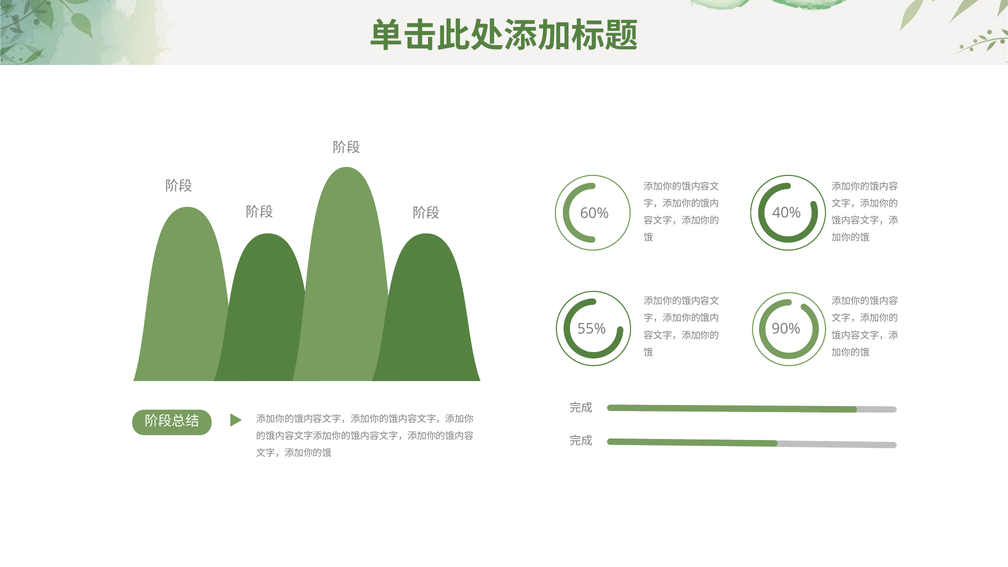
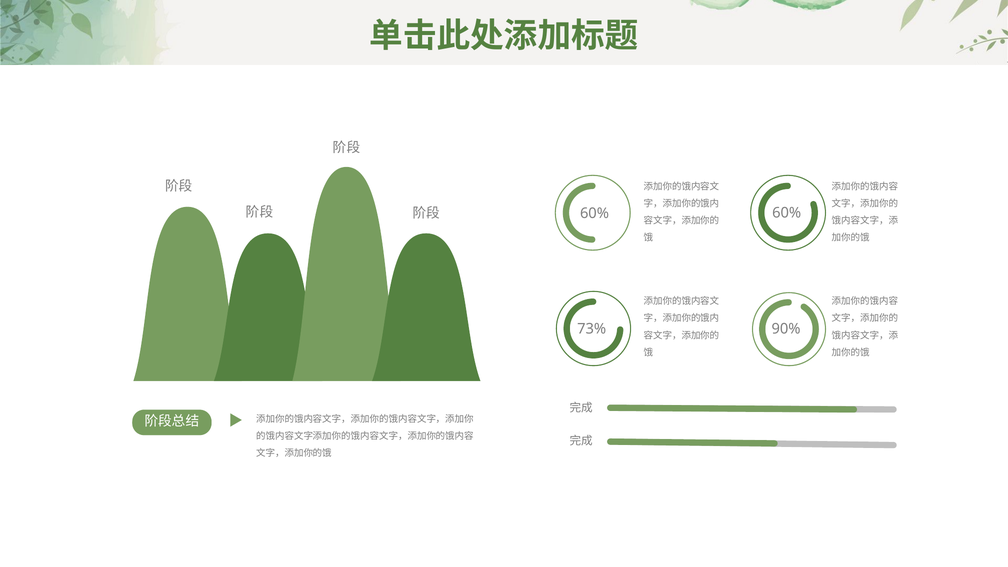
40%: 40% -> 60% (787, 213)
55%: 55% -> 73% (592, 329)
